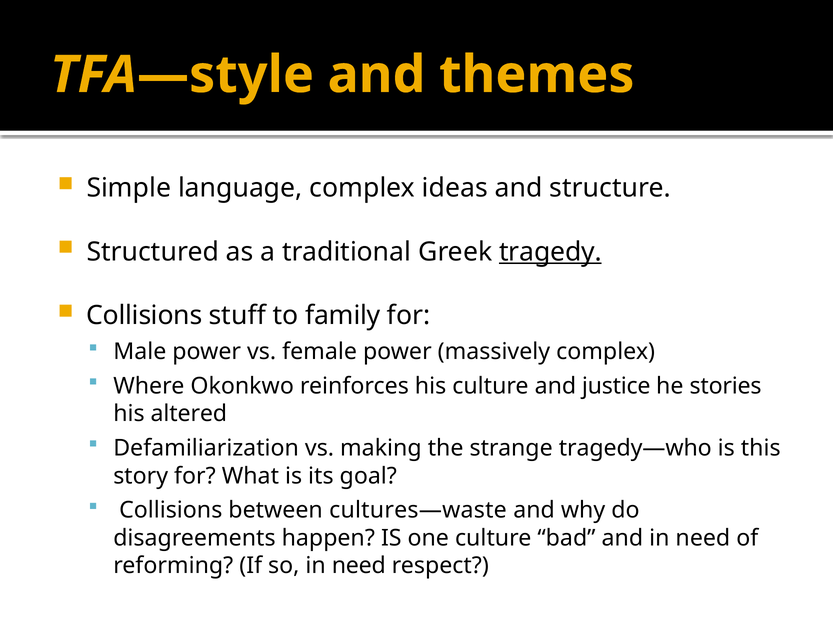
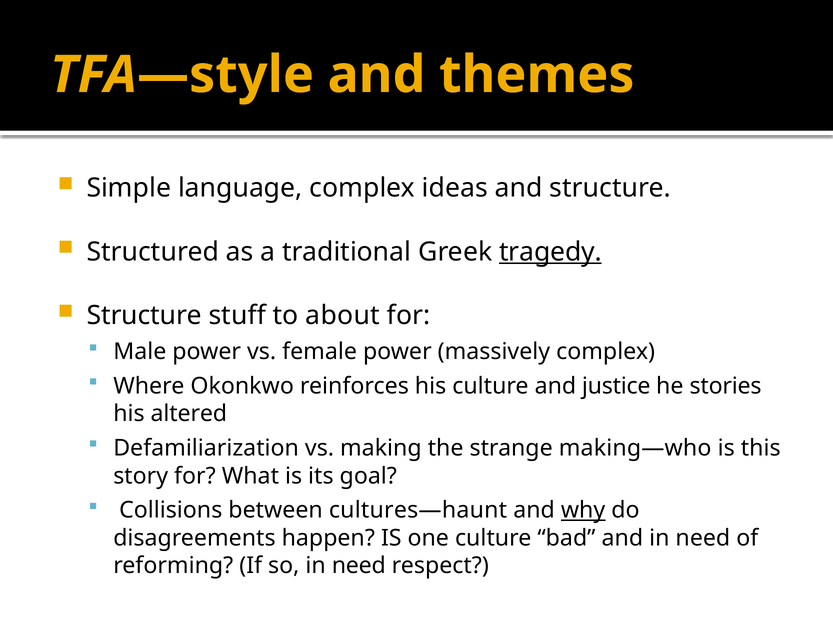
Collisions: Collisions -> Structure (144, 316)
family: family -> about (343, 316)
tragedy—who: tragedy—who -> making—who (635, 448)
cultures—waste: cultures—waste -> cultures—haunt (418, 510)
why underline: none -> present (583, 510)
